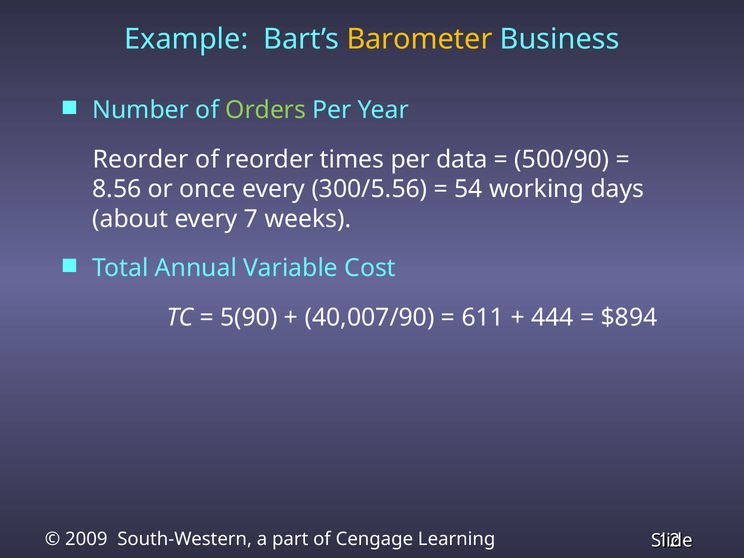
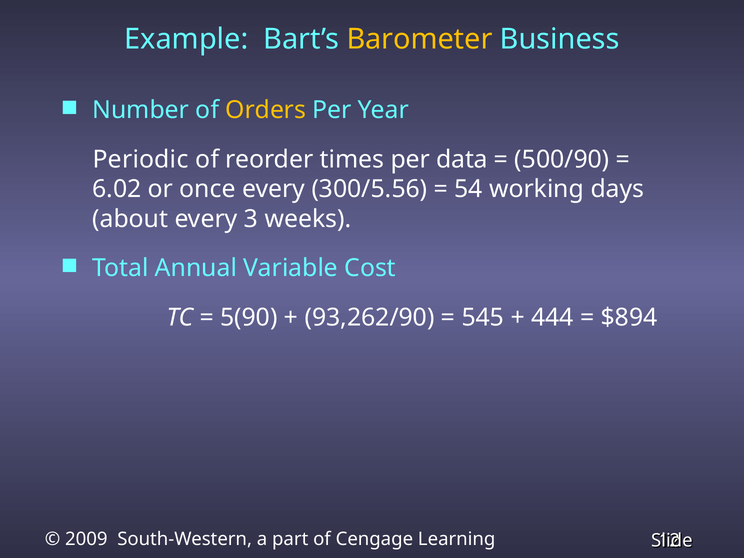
Orders colour: light green -> yellow (266, 110)
Reorder: Reorder -> Periodic (141, 159)
8.56: 8.56 -> 6.02 (117, 189)
7: 7 -> 3 (251, 219)
40,007/90: 40,007/90 -> 93,262/90 (370, 317)
611: 611 -> 545 (483, 317)
